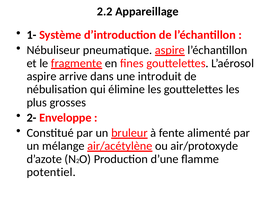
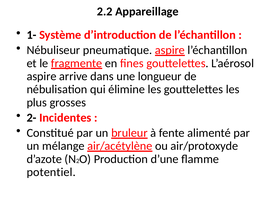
introduit: introduit -> longueur (160, 77)
Enveloppe: Enveloppe -> Incidentes (65, 118)
